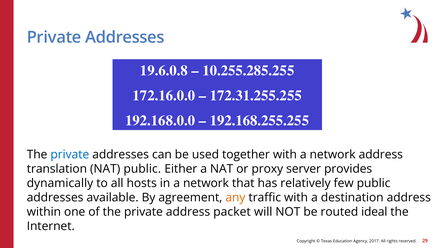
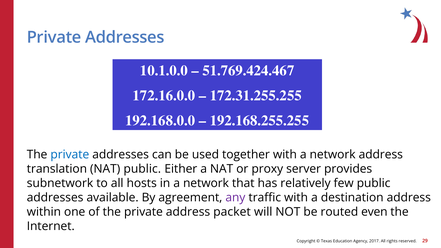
19.6.0.8: 19.6.0.8 -> 10.1.0.0 (164, 71)
10.255.285.255: 10.255.285.255 -> 51.769.424.467 (248, 71)
dynamically: dynamically -> subnetwork (60, 183)
any colour: orange -> purple (235, 198)
ideal: ideal -> even (374, 212)
